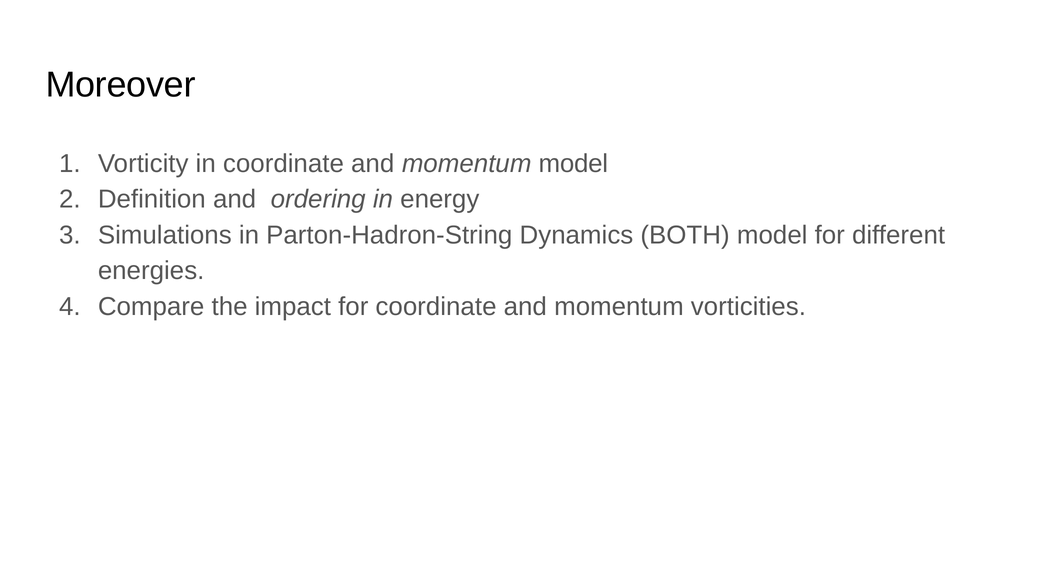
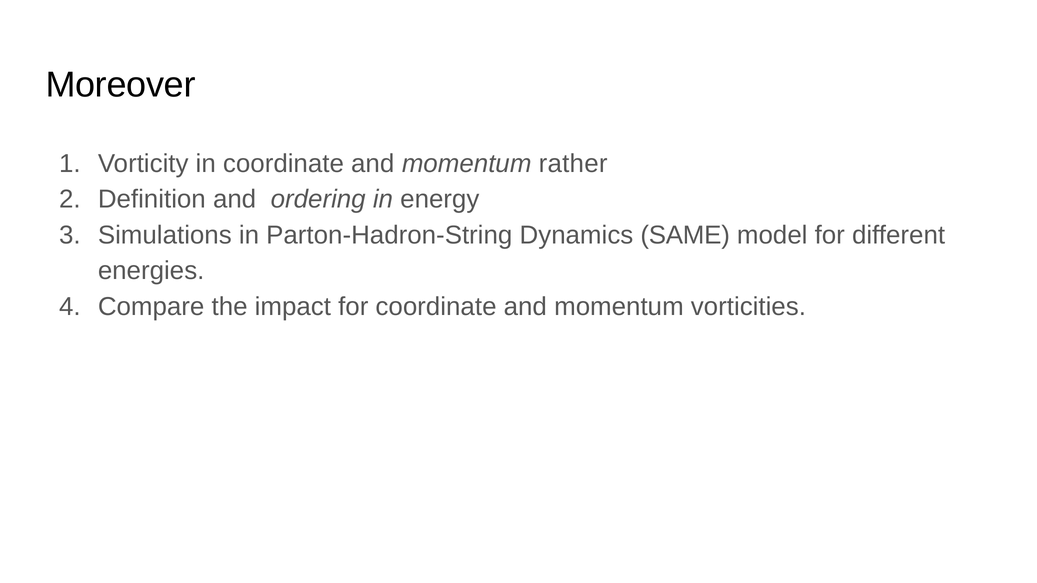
momentum model: model -> rather (573, 164)
BOTH: BOTH -> SAME (685, 235)
